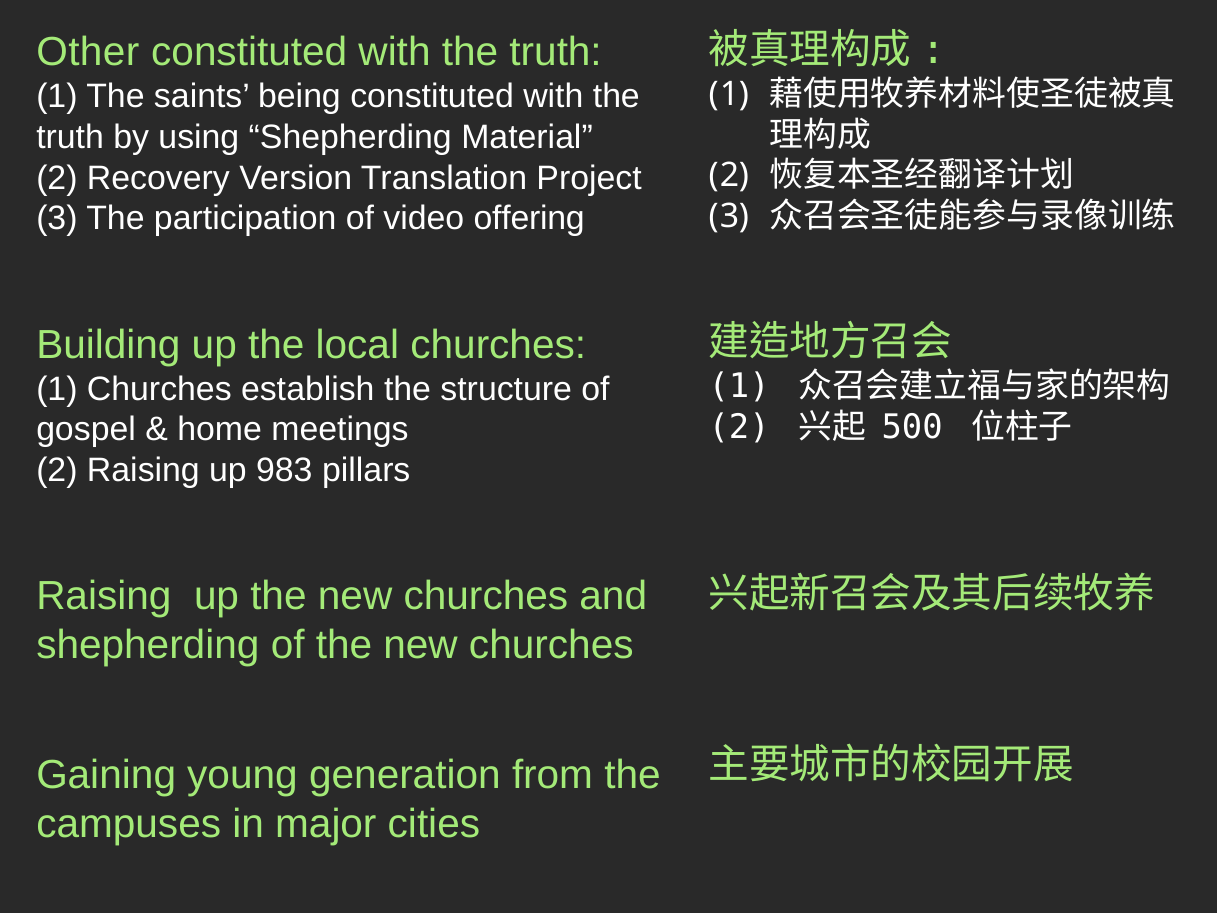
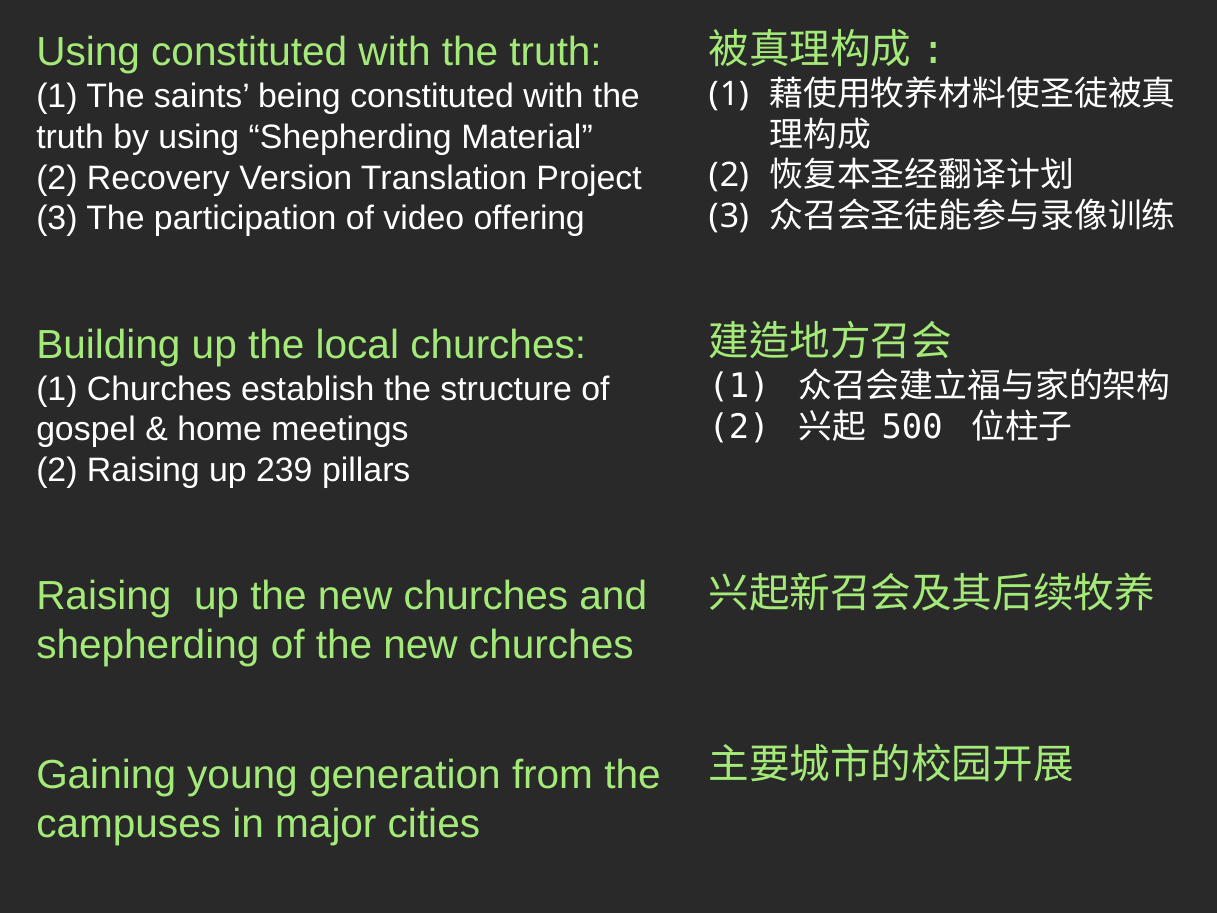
Other: Other -> Using (88, 53)
983: 983 -> 239 (284, 470)
